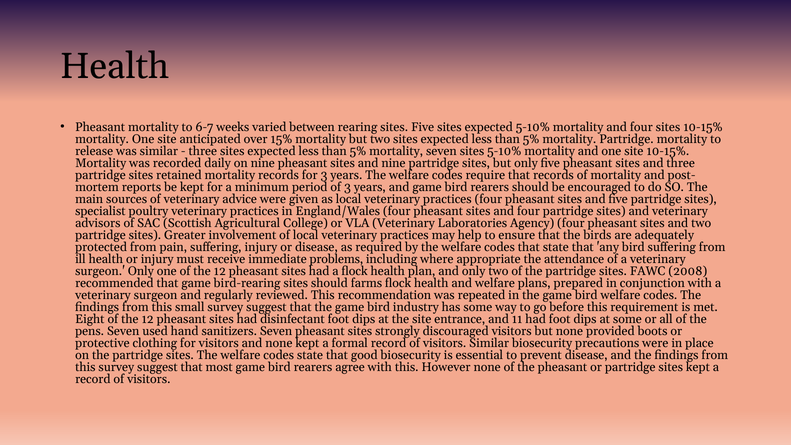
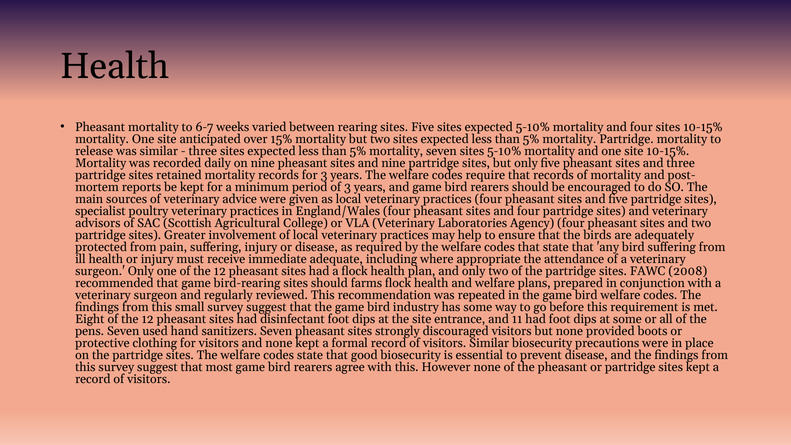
problems: problems -> adequate (336, 259)
